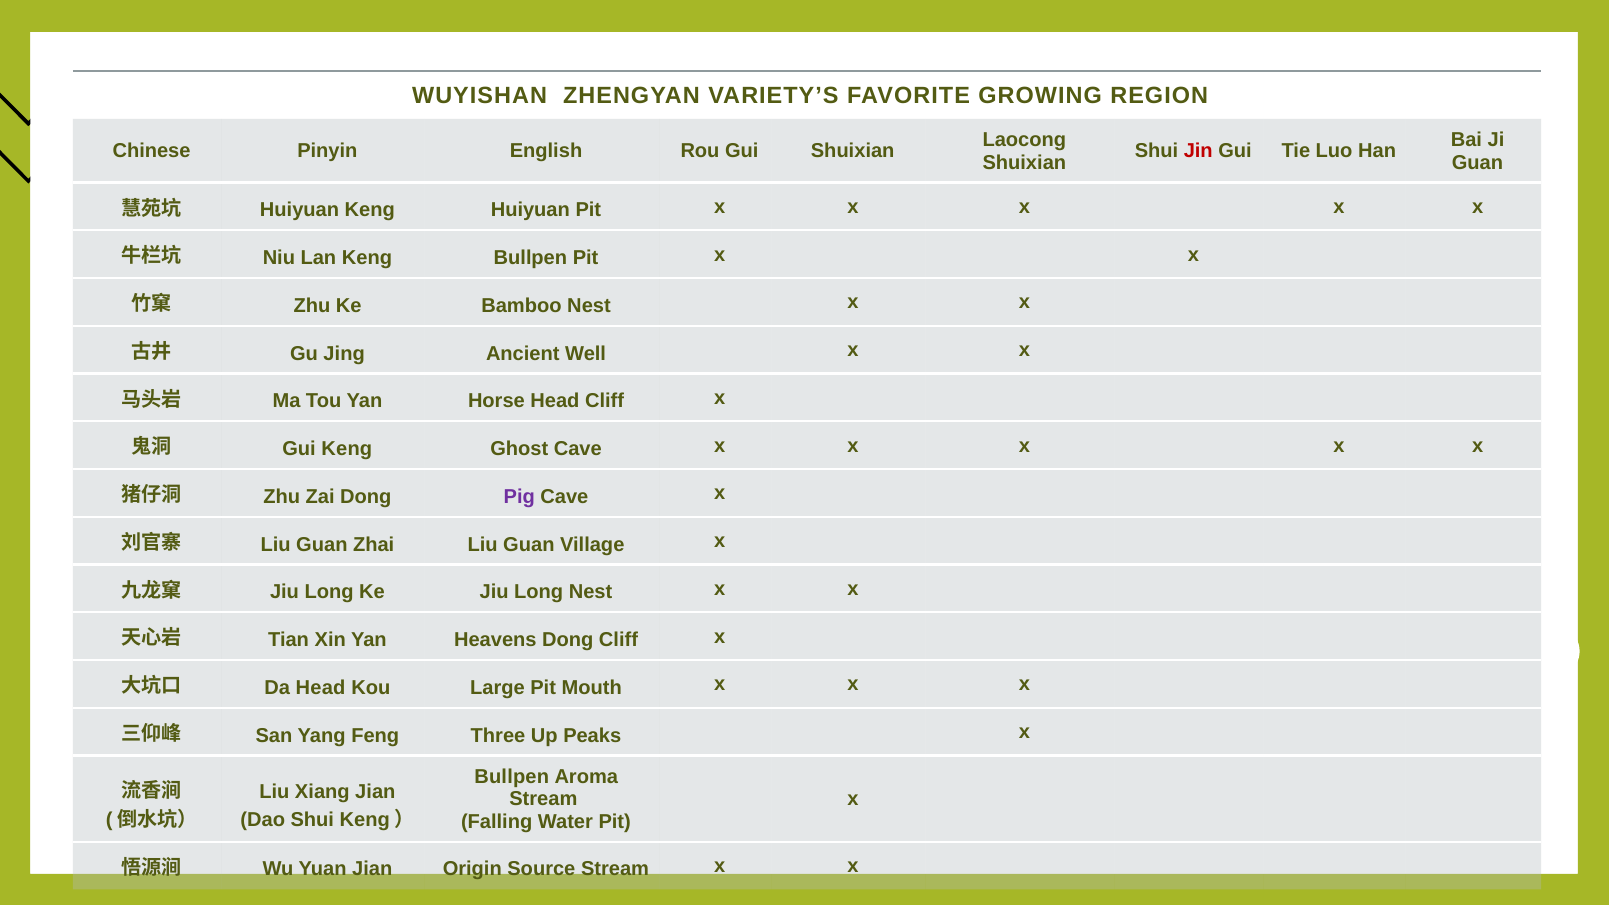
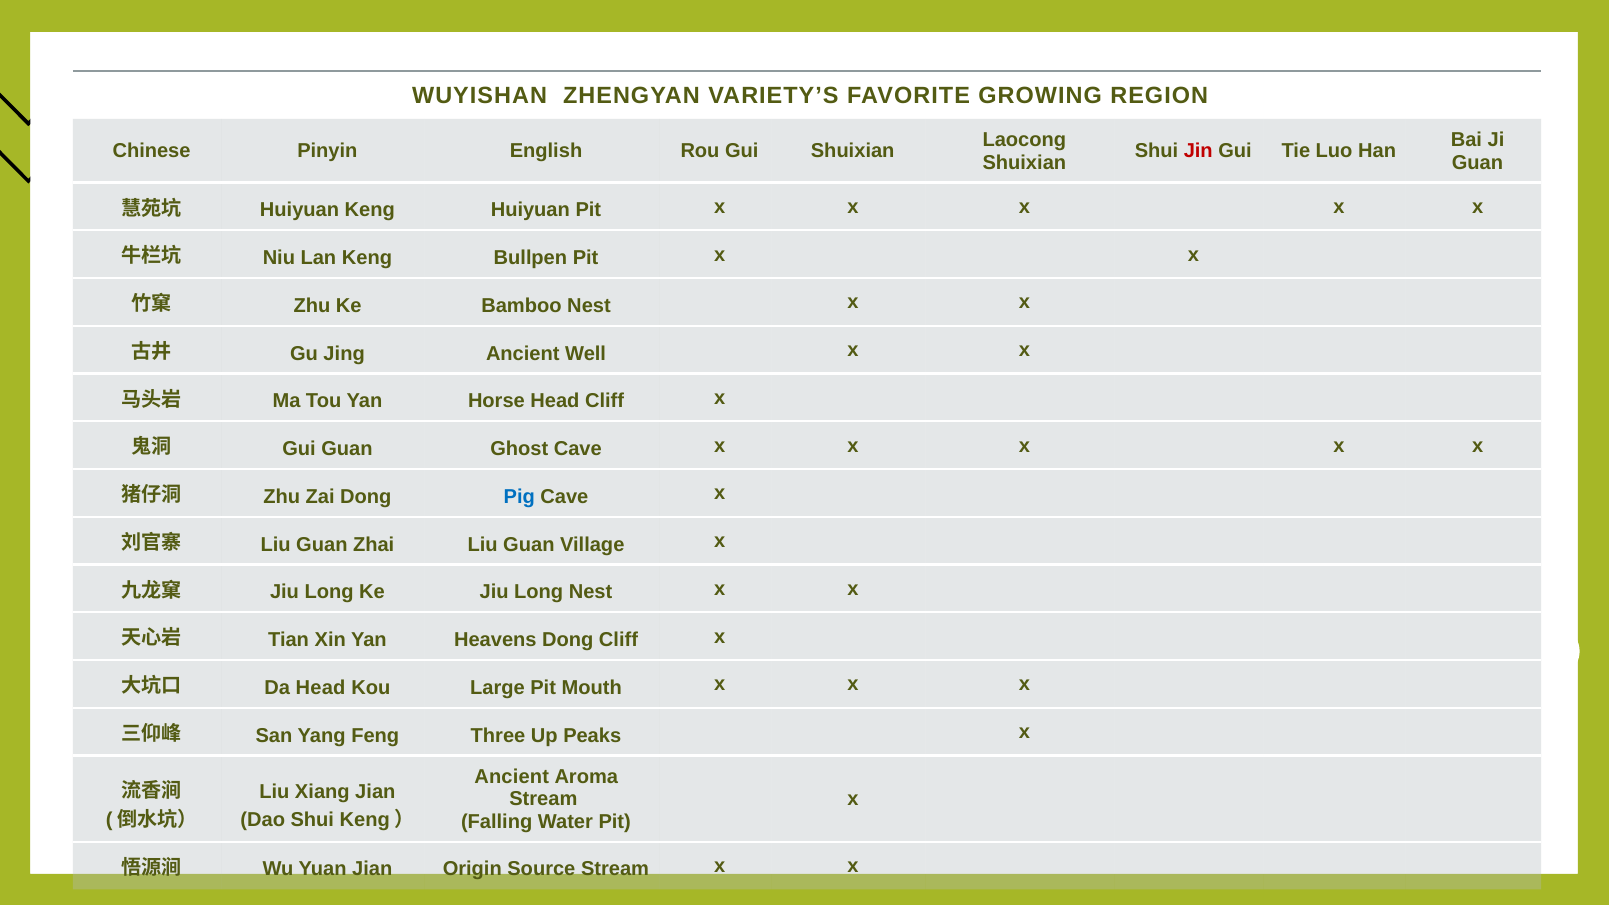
Gui Keng: Keng -> Guan (347, 449)
Pig colour: purple -> blue (519, 497)
Bullpen: Bullpen -> Ancient (512, 777)
